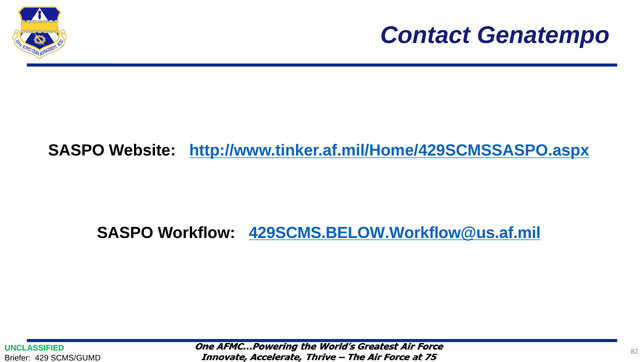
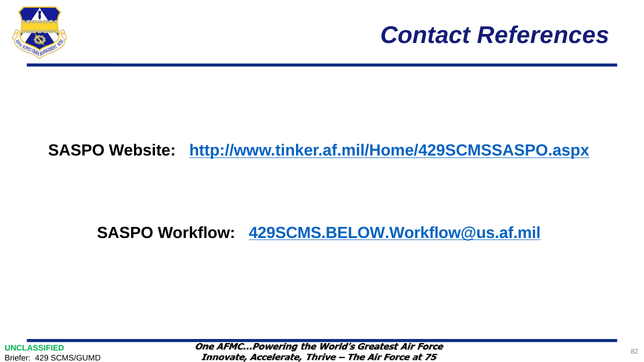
Genatempo: Genatempo -> References (543, 35)
